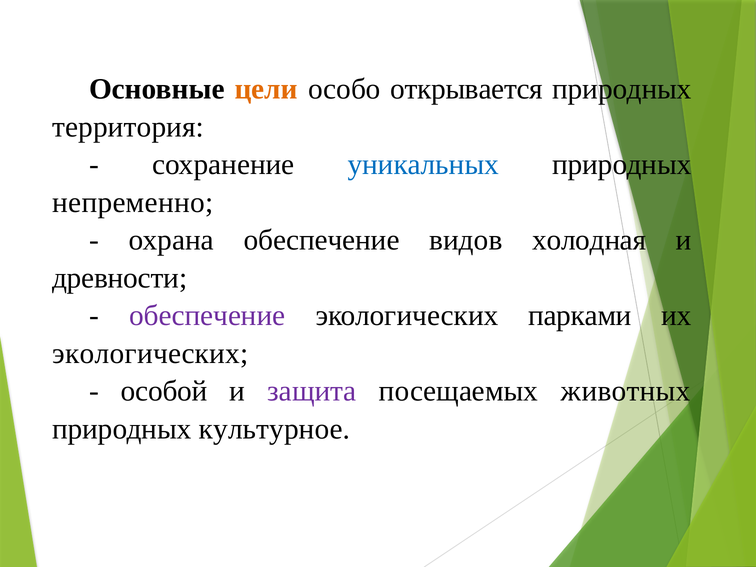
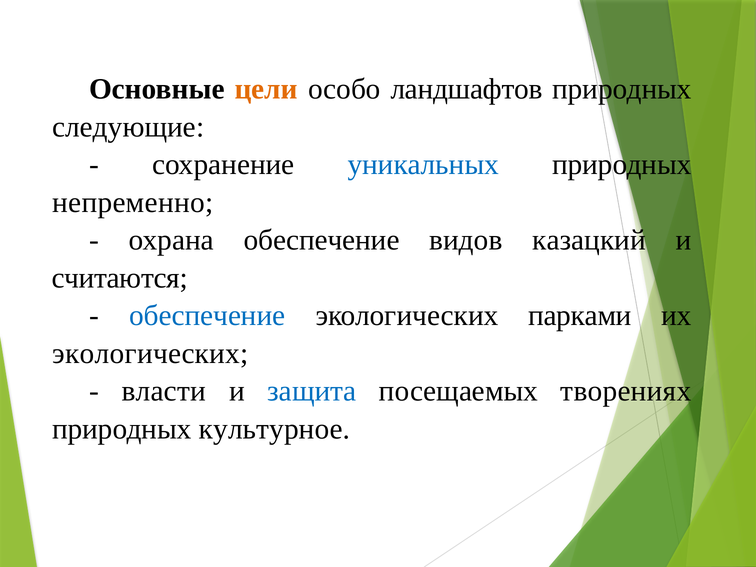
открывается: открывается -> ландшафтов (466, 89)
территория: территория -> следующие (128, 127)
холодная: холодная -> казацкий (589, 240)
древности: древности -> считаются (120, 278)
обеспечение colour: purple -> blue (207, 316)
особой: особой -> власти (164, 391)
защита colour: purple -> blue (312, 391)
животных: животных -> творениях (626, 391)
